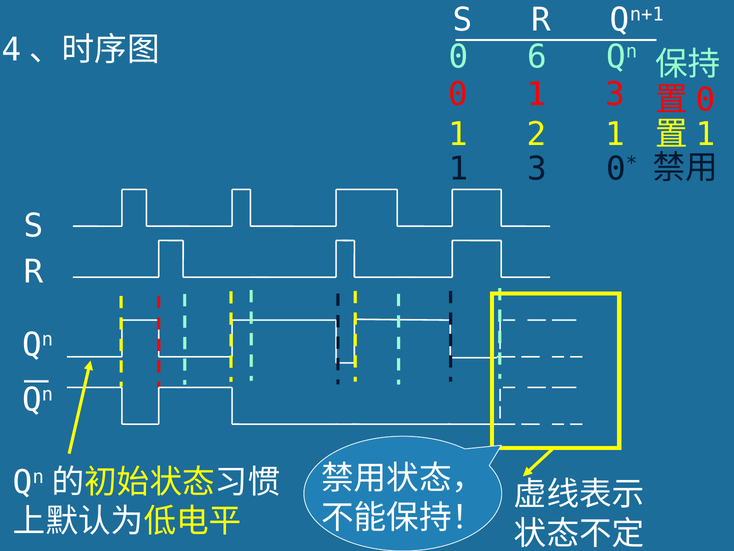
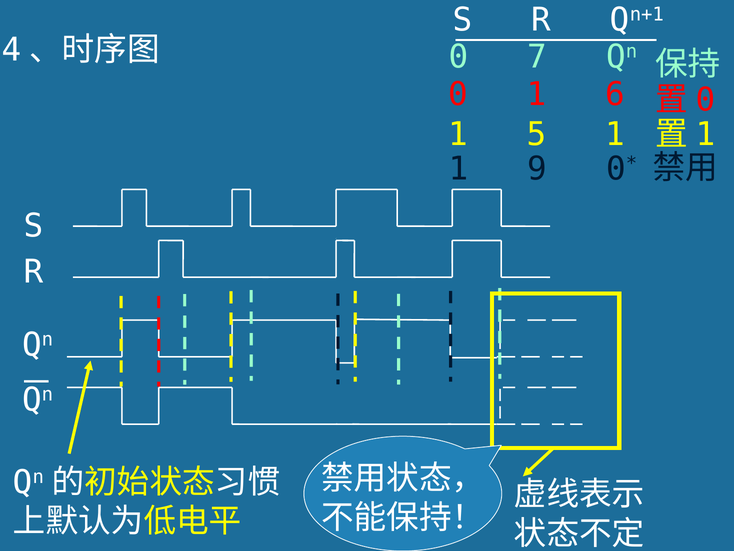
6: 6 -> 7 (537, 57)
0 1 3: 3 -> 6 (615, 94)
2: 2 -> 5 (537, 134)
3: 3 -> 9 (537, 169)
